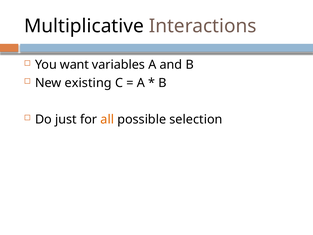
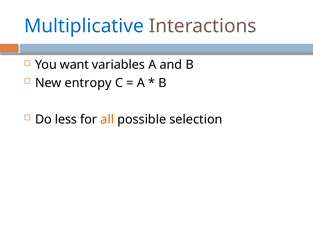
Multiplicative colour: black -> blue (84, 26)
existing: existing -> entropy (88, 83)
just: just -> less (66, 119)
